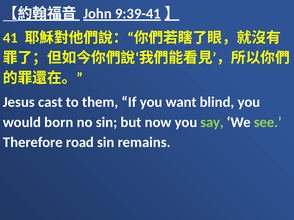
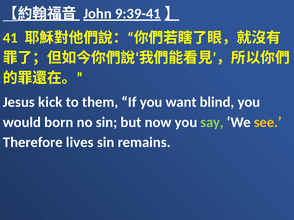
cast: cast -> kick (50, 102)
see colour: light green -> yellow (268, 122)
road: road -> lives (80, 143)
